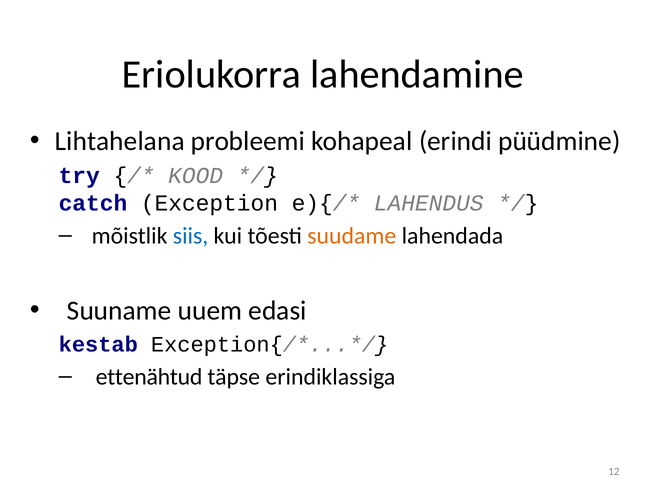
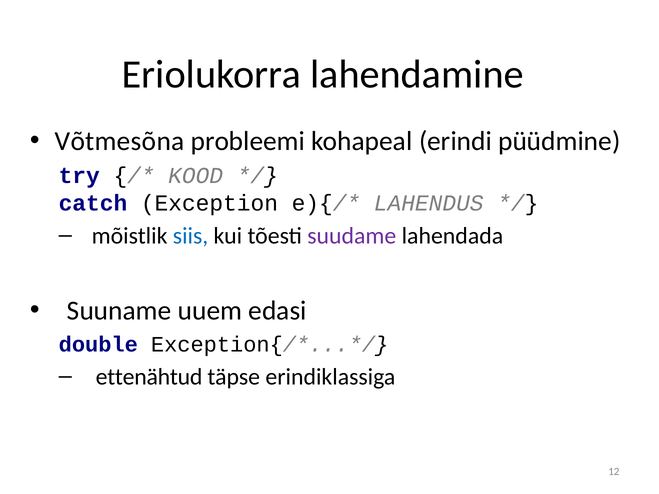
Lihtahelana: Lihtahelana -> Võtmesõna (120, 141)
suudame colour: orange -> purple (352, 236)
kestab: kestab -> double (98, 345)
